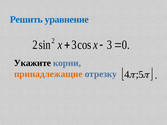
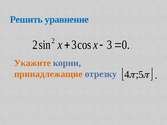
Укажите colour: black -> orange (32, 63)
